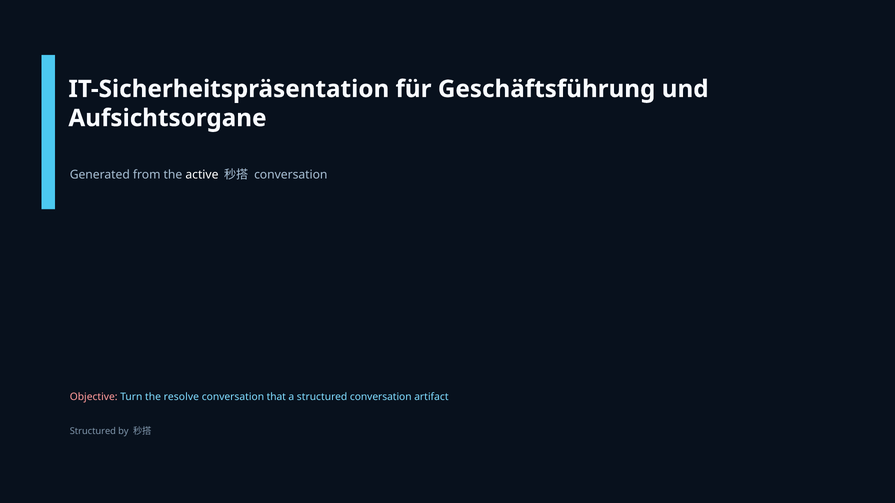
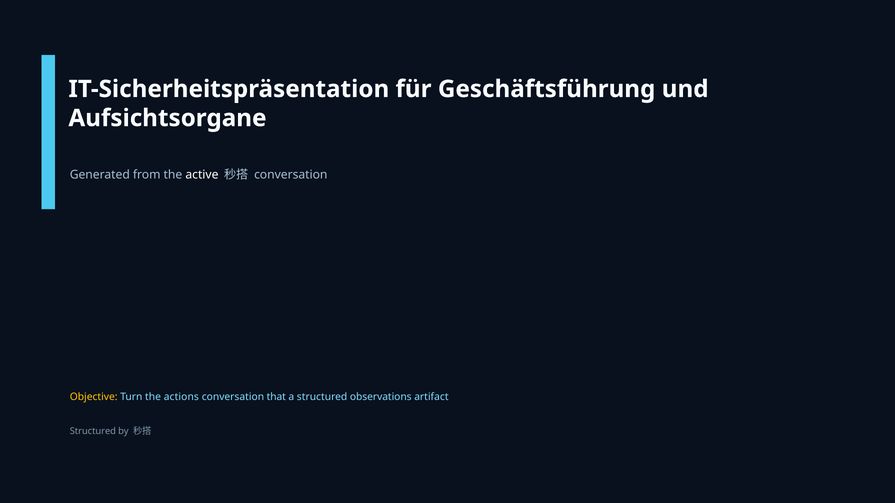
Objective colour: pink -> yellow (94, 397)
resolve: resolve -> actions (181, 397)
structured conversation: conversation -> observations (381, 397)
